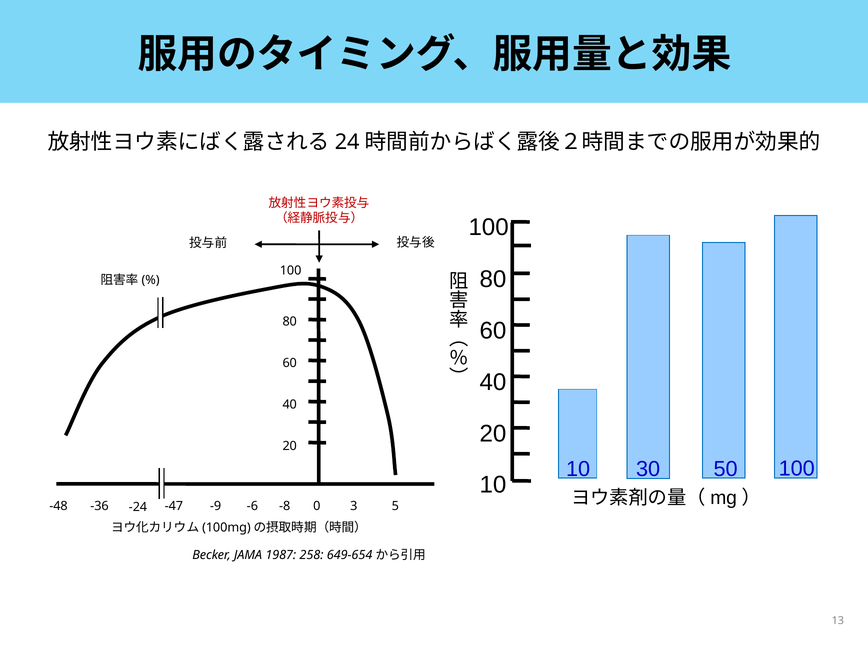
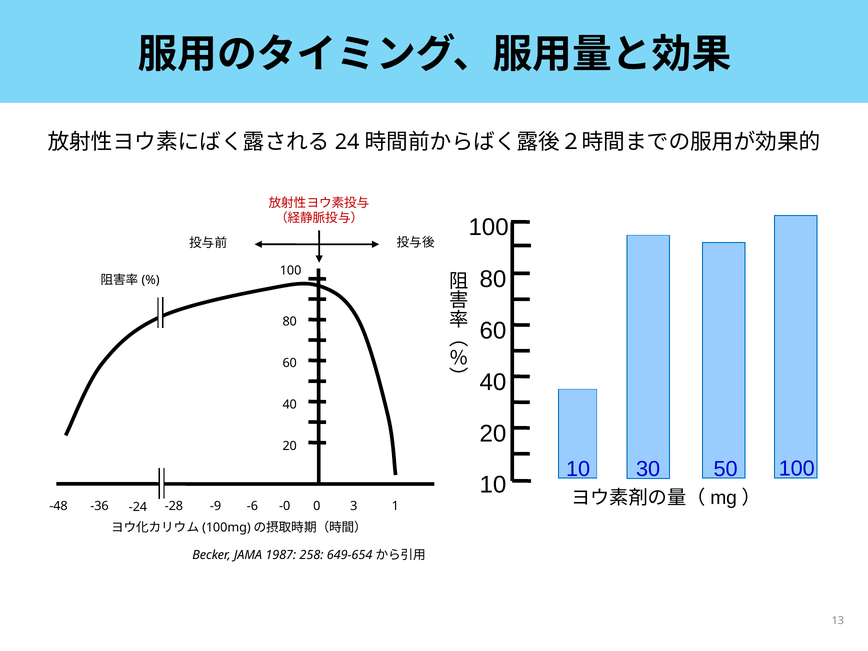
-47: -47 -> -28 (174, 506)
-8: -8 -> -0 (285, 506)
5: 5 -> 1 (395, 506)
